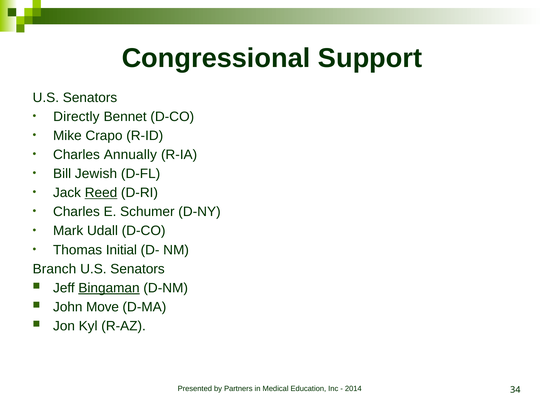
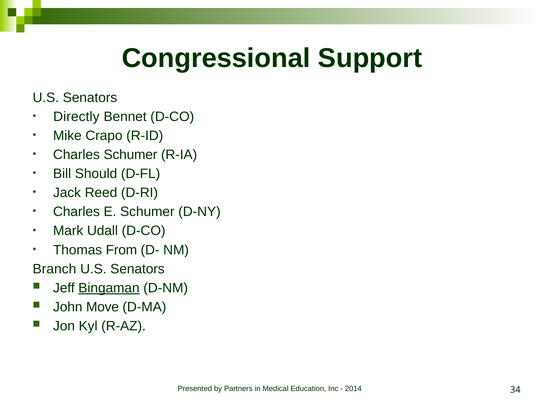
Charles Annually: Annually -> Schumer (130, 155)
Jewish: Jewish -> Should (96, 174)
Reed underline: present -> none (101, 193)
Initial: Initial -> From (121, 250)
